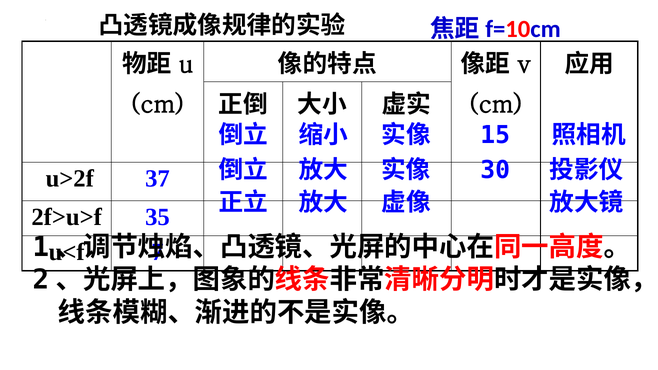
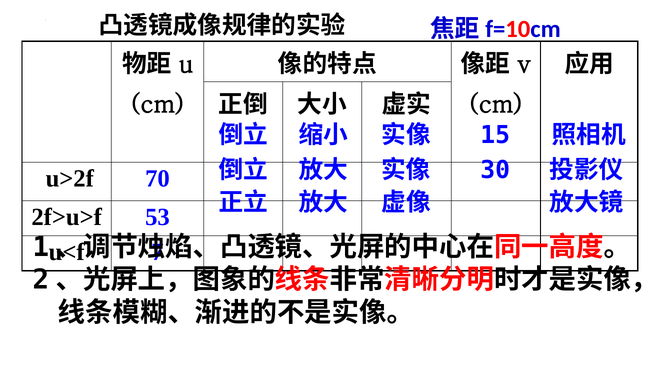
37: 37 -> 70 (157, 179)
35: 35 -> 53 (157, 217)
